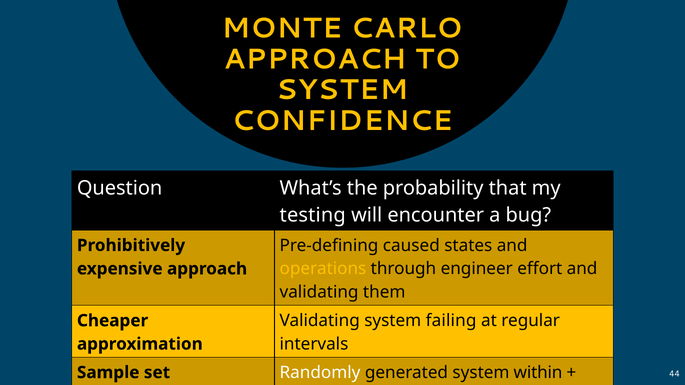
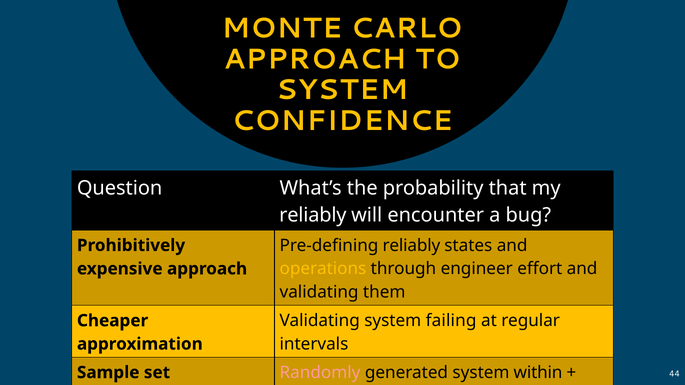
testing: testing -> reliably (313, 215)
Pre-defining caused: caused -> reliably (411, 246)
Randomly colour: white -> pink (320, 373)
